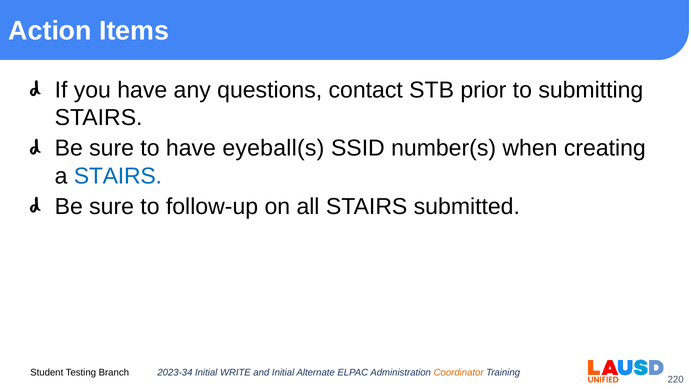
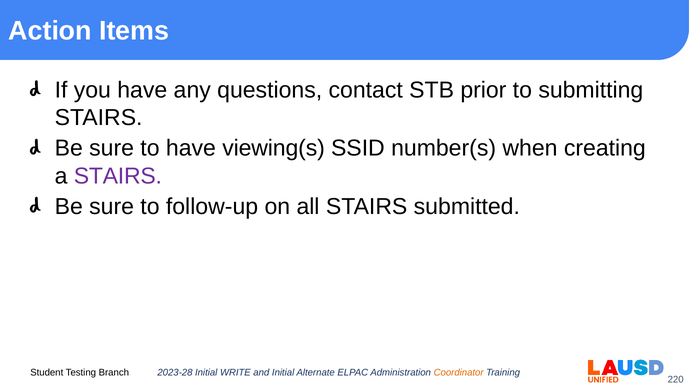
eyeball(s: eyeball(s -> viewing(s (274, 148)
STAIRS colour: blue -> purple (118, 176)
2023-34: 2023-34 -> 2023-28 (175, 373)
